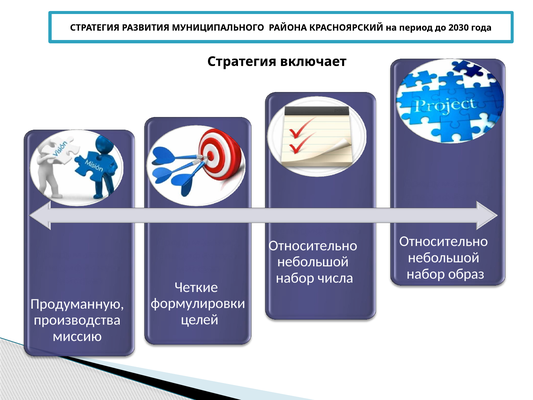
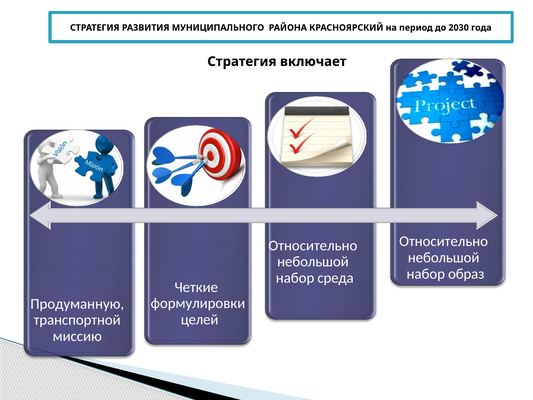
числа: числа -> среда (336, 278)
производства: производства -> транспортной (77, 320)
